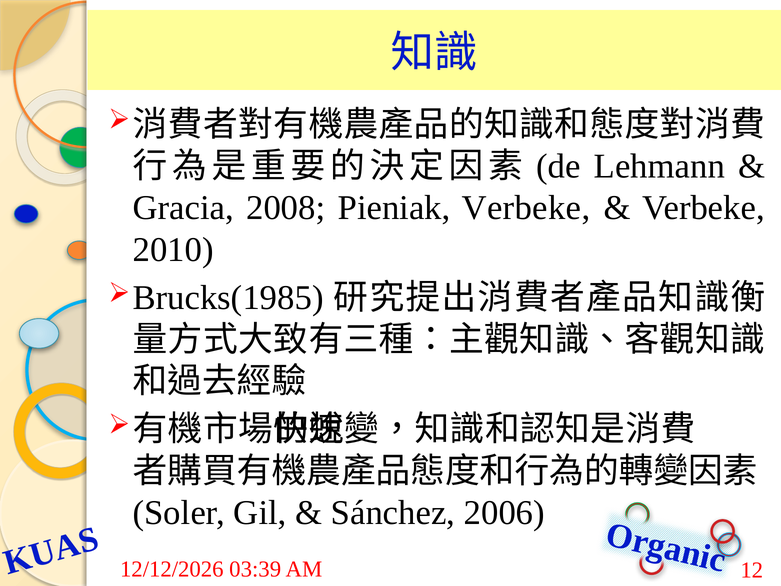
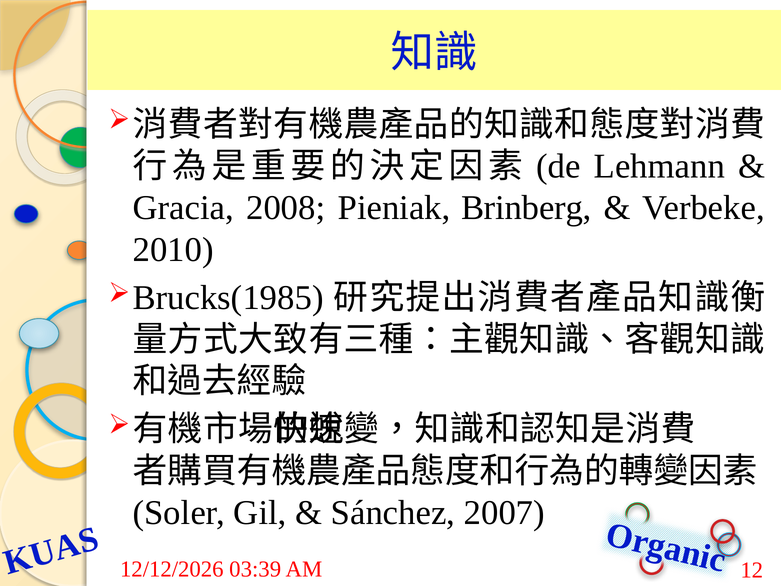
Pieniak Verbeke: Verbeke -> Brinberg (526, 208)
2006: 2006 -> 2007 (504, 513)
